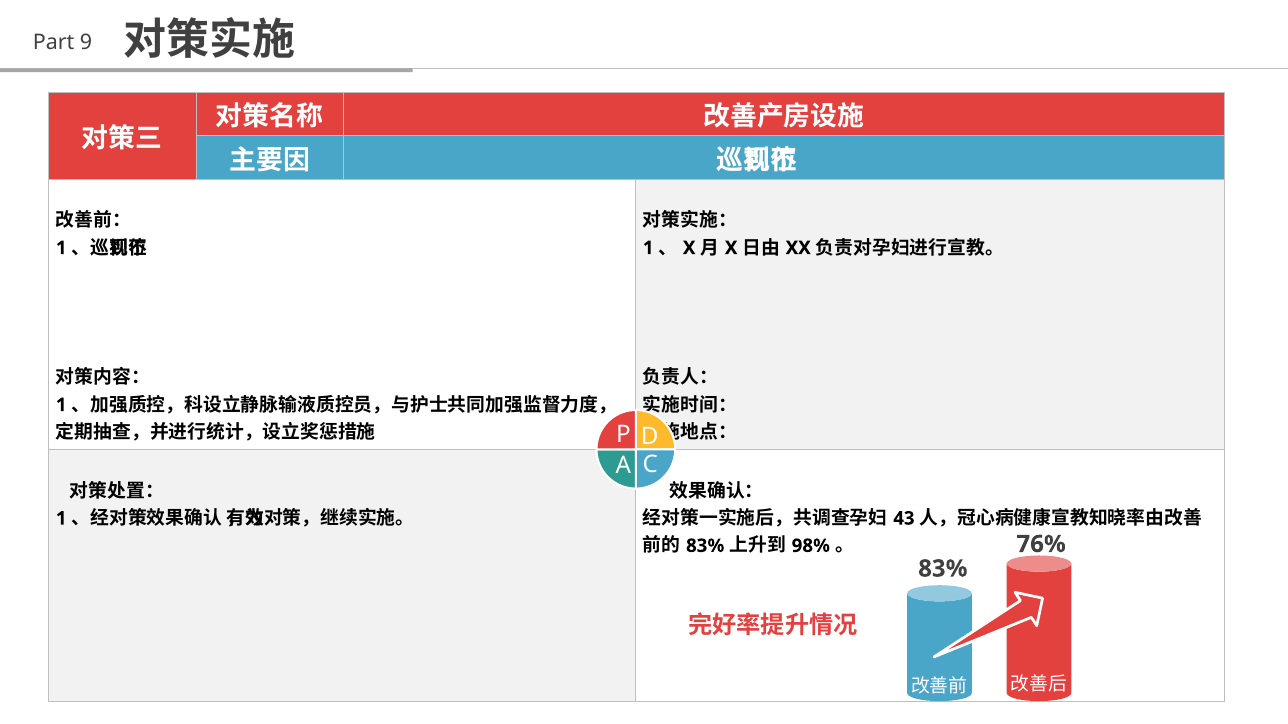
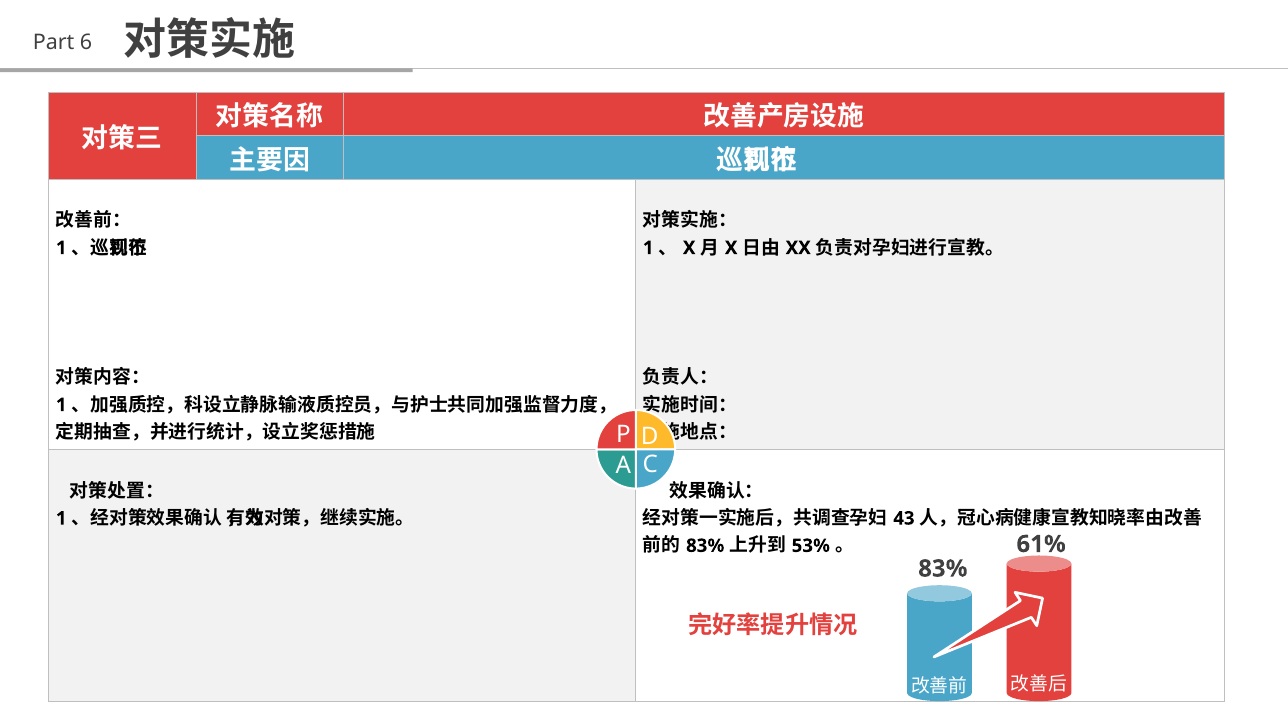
9: 9 -> 6 (86, 43)
98%: 98% -> 53% (811, 546)
76%: 76% -> 61% (1041, 545)
